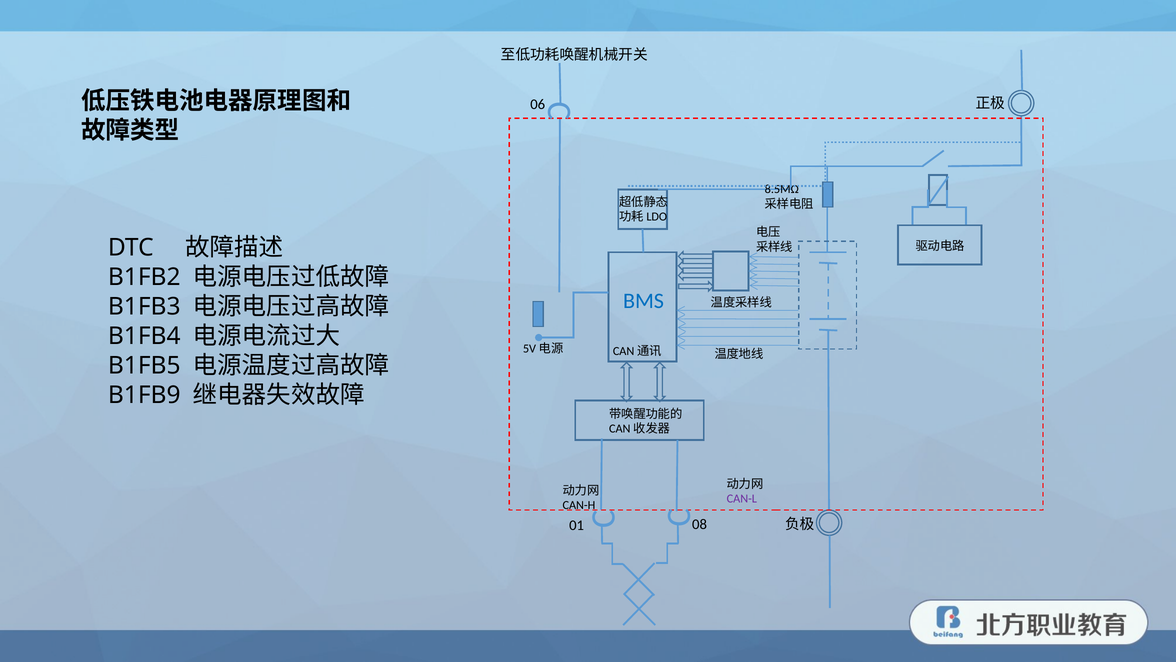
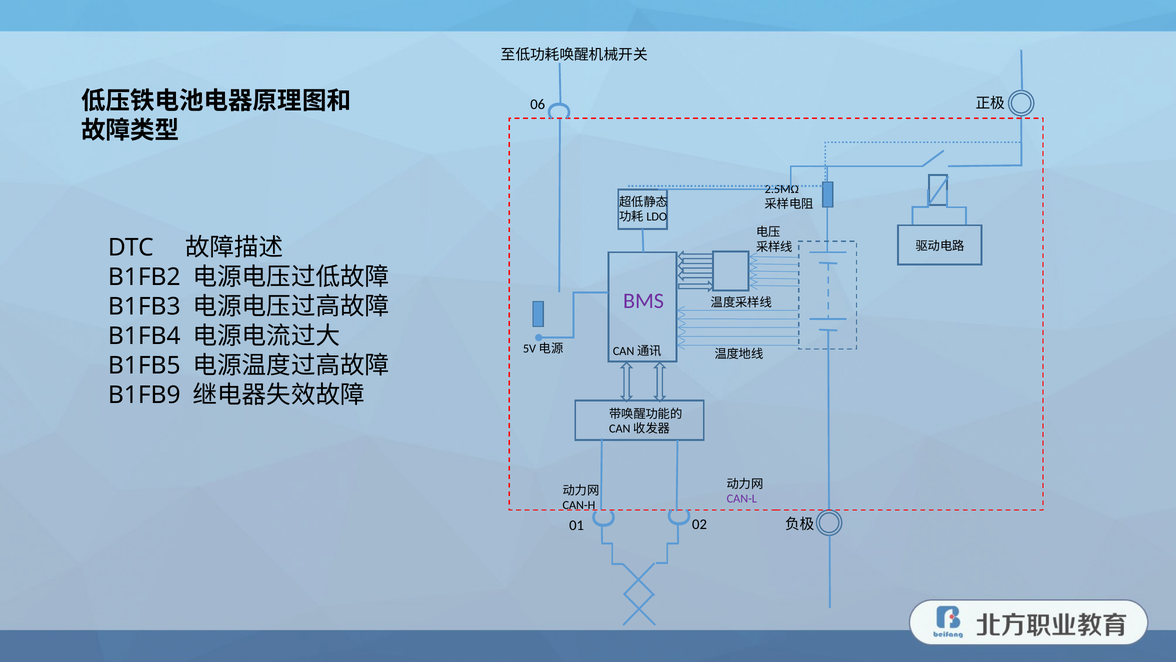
8.5MΩ: 8.5MΩ -> 2.5MΩ (782, 189)
BMS colour: blue -> purple (643, 301)
08: 08 -> 02 (700, 524)
